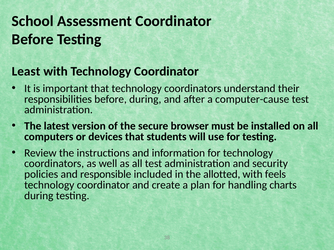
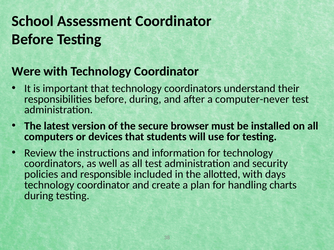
Least: Least -> Were (26, 71)
computer-cause: computer-cause -> computer-never (252, 99)
feels: feels -> days (275, 175)
